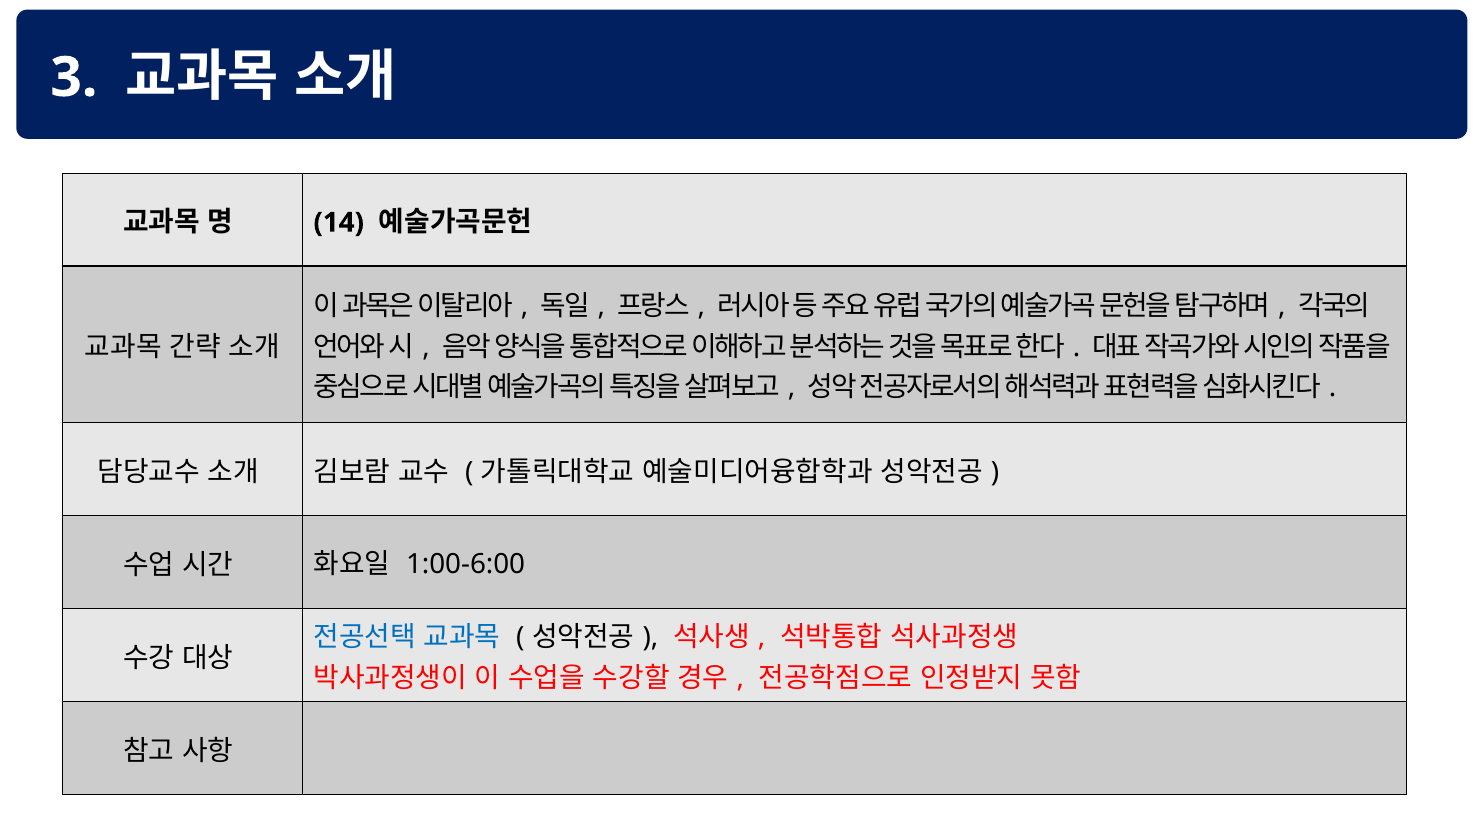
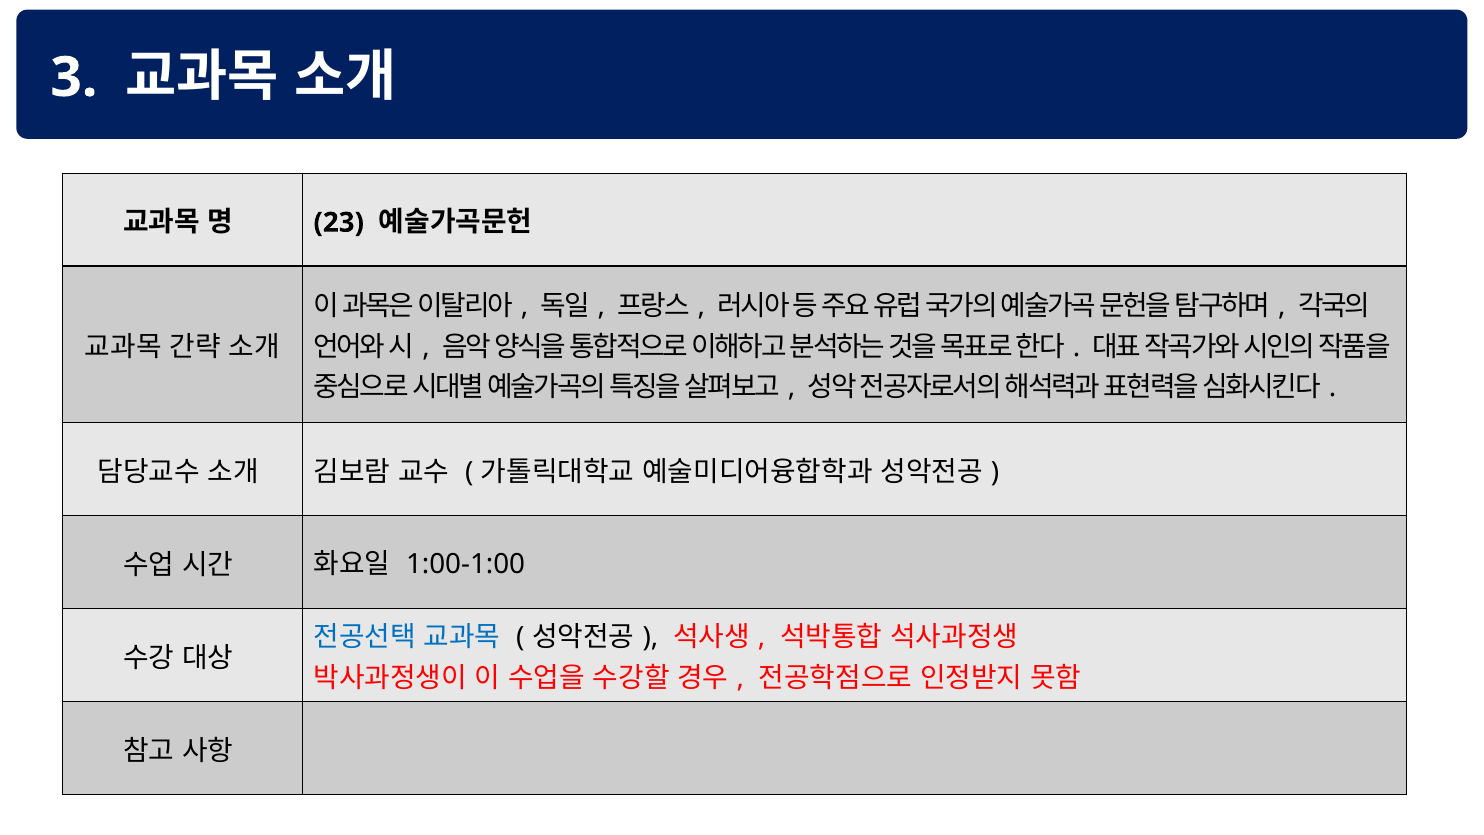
14: 14 -> 23 (339, 222)
1:00-6:00: 1:00-6:00 -> 1:00-1:00 (466, 565)
